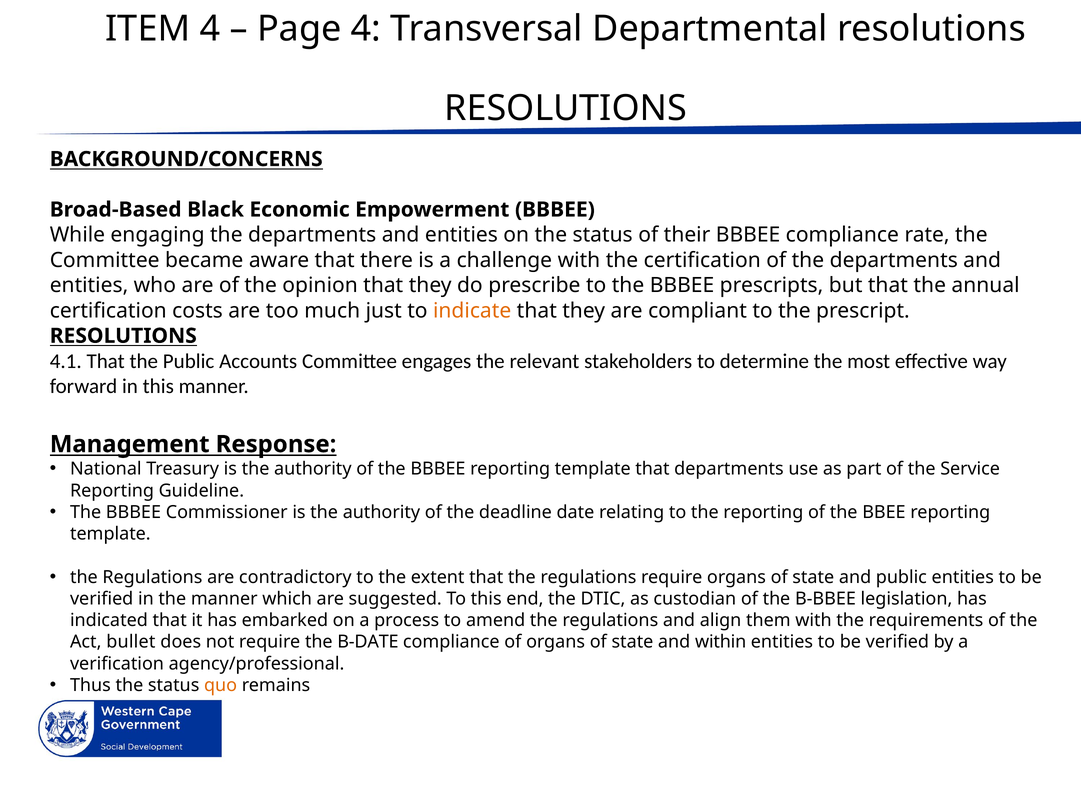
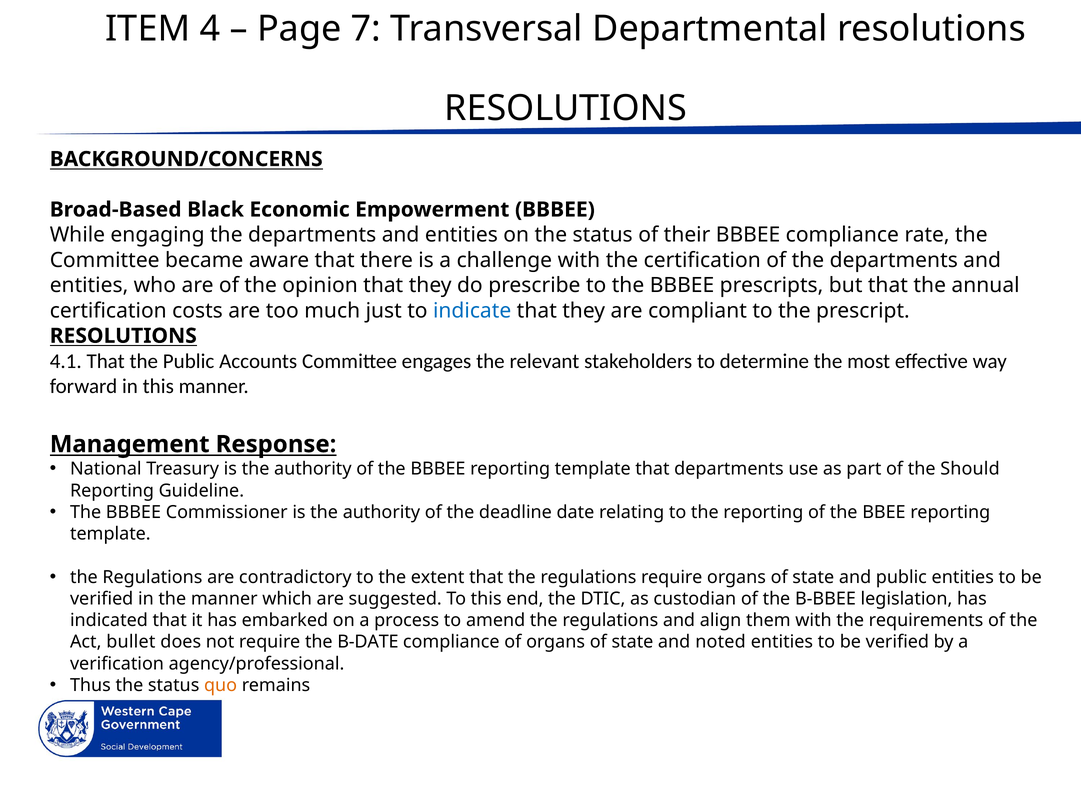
Page 4: 4 -> 7 (366, 29)
indicate colour: orange -> blue (472, 311)
Service: Service -> Should (970, 469)
within: within -> noted (720, 642)
